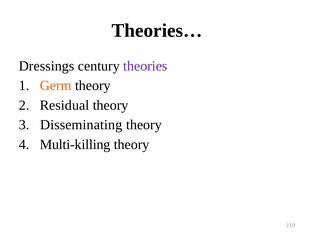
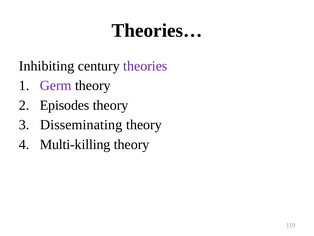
Dressings: Dressings -> Inhibiting (47, 66)
Germ colour: orange -> purple (56, 85)
Residual: Residual -> Episodes (65, 105)
